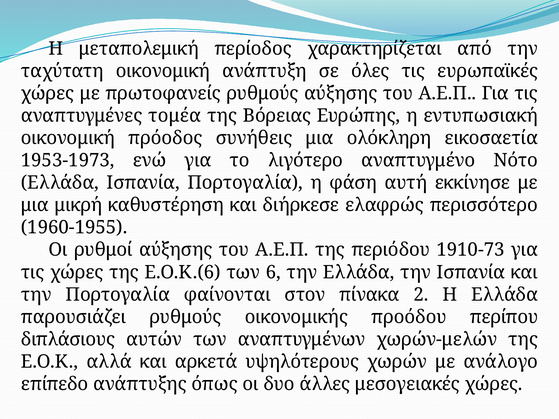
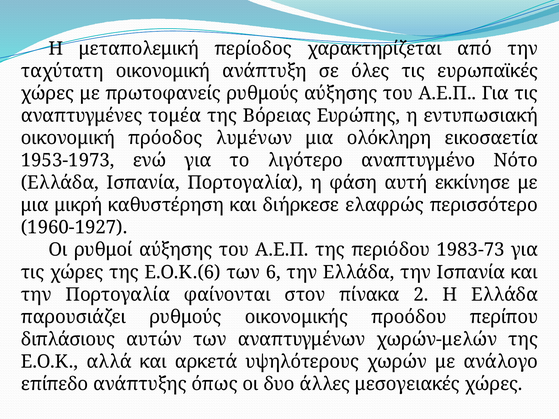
συνήθεις: συνήθεις -> λυμένων (254, 138)
1960-1955: 1960-1955 -> 1960-1927 (74, 228)
1910-73: 1910-73 -> 1983-73 (471, 250)
